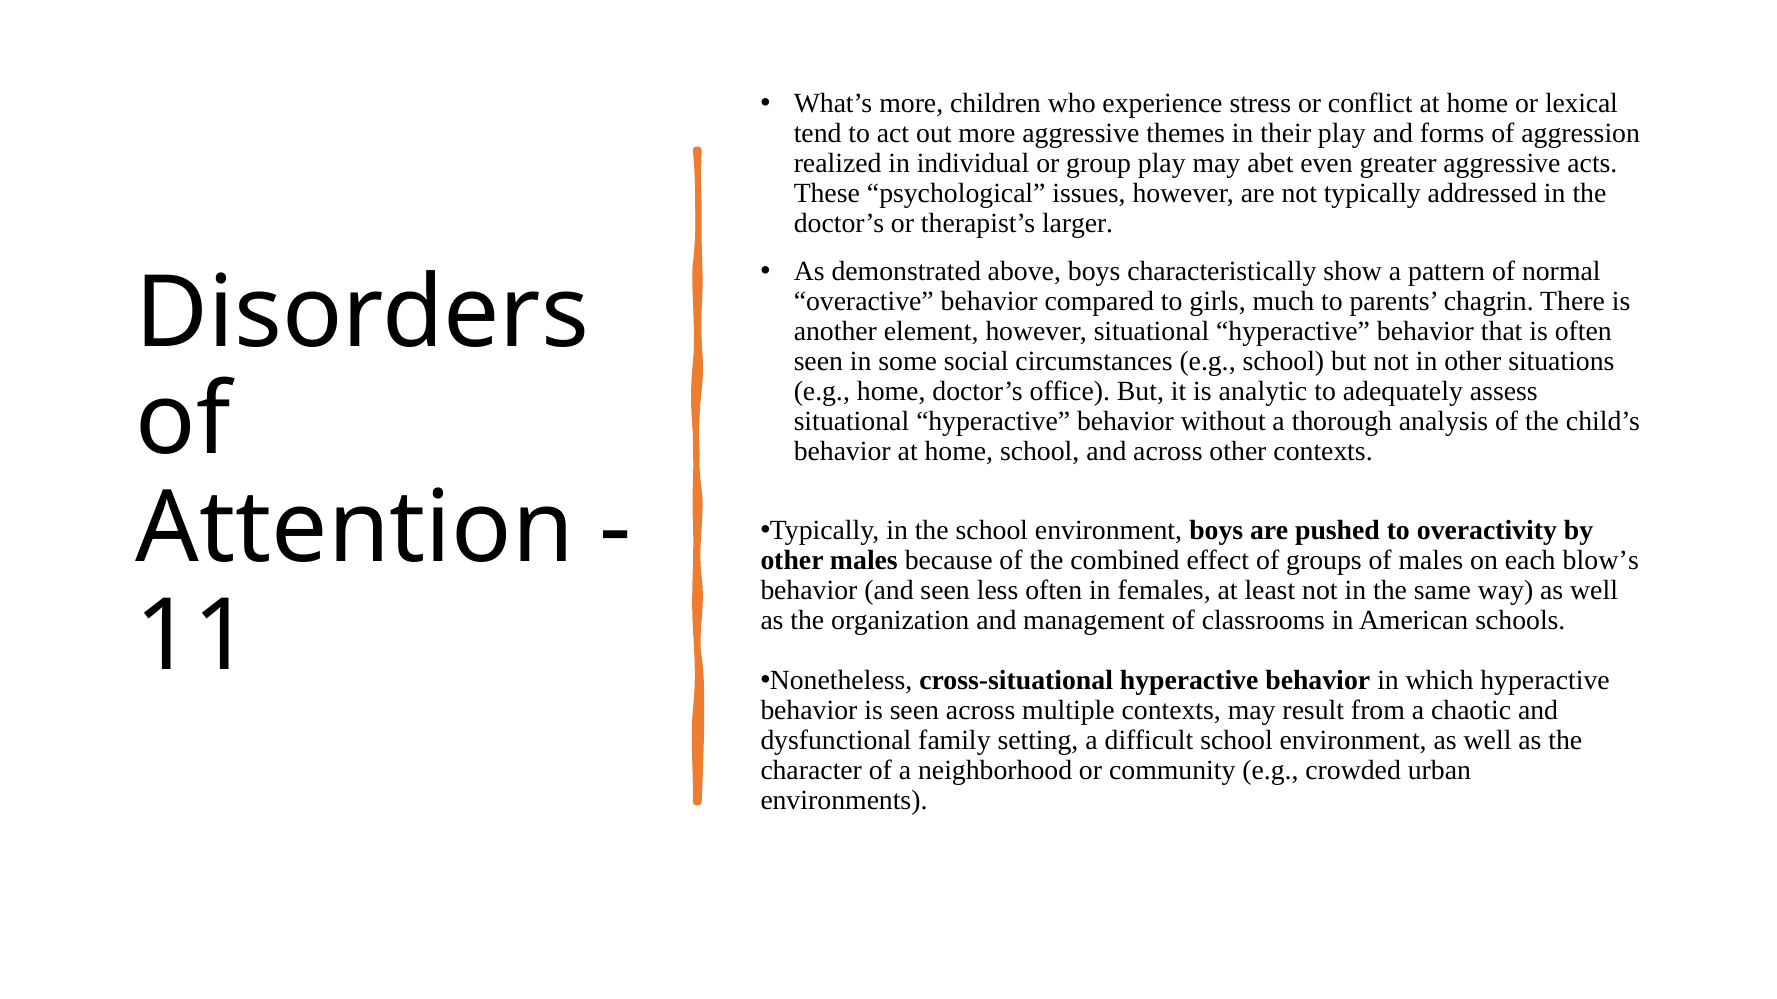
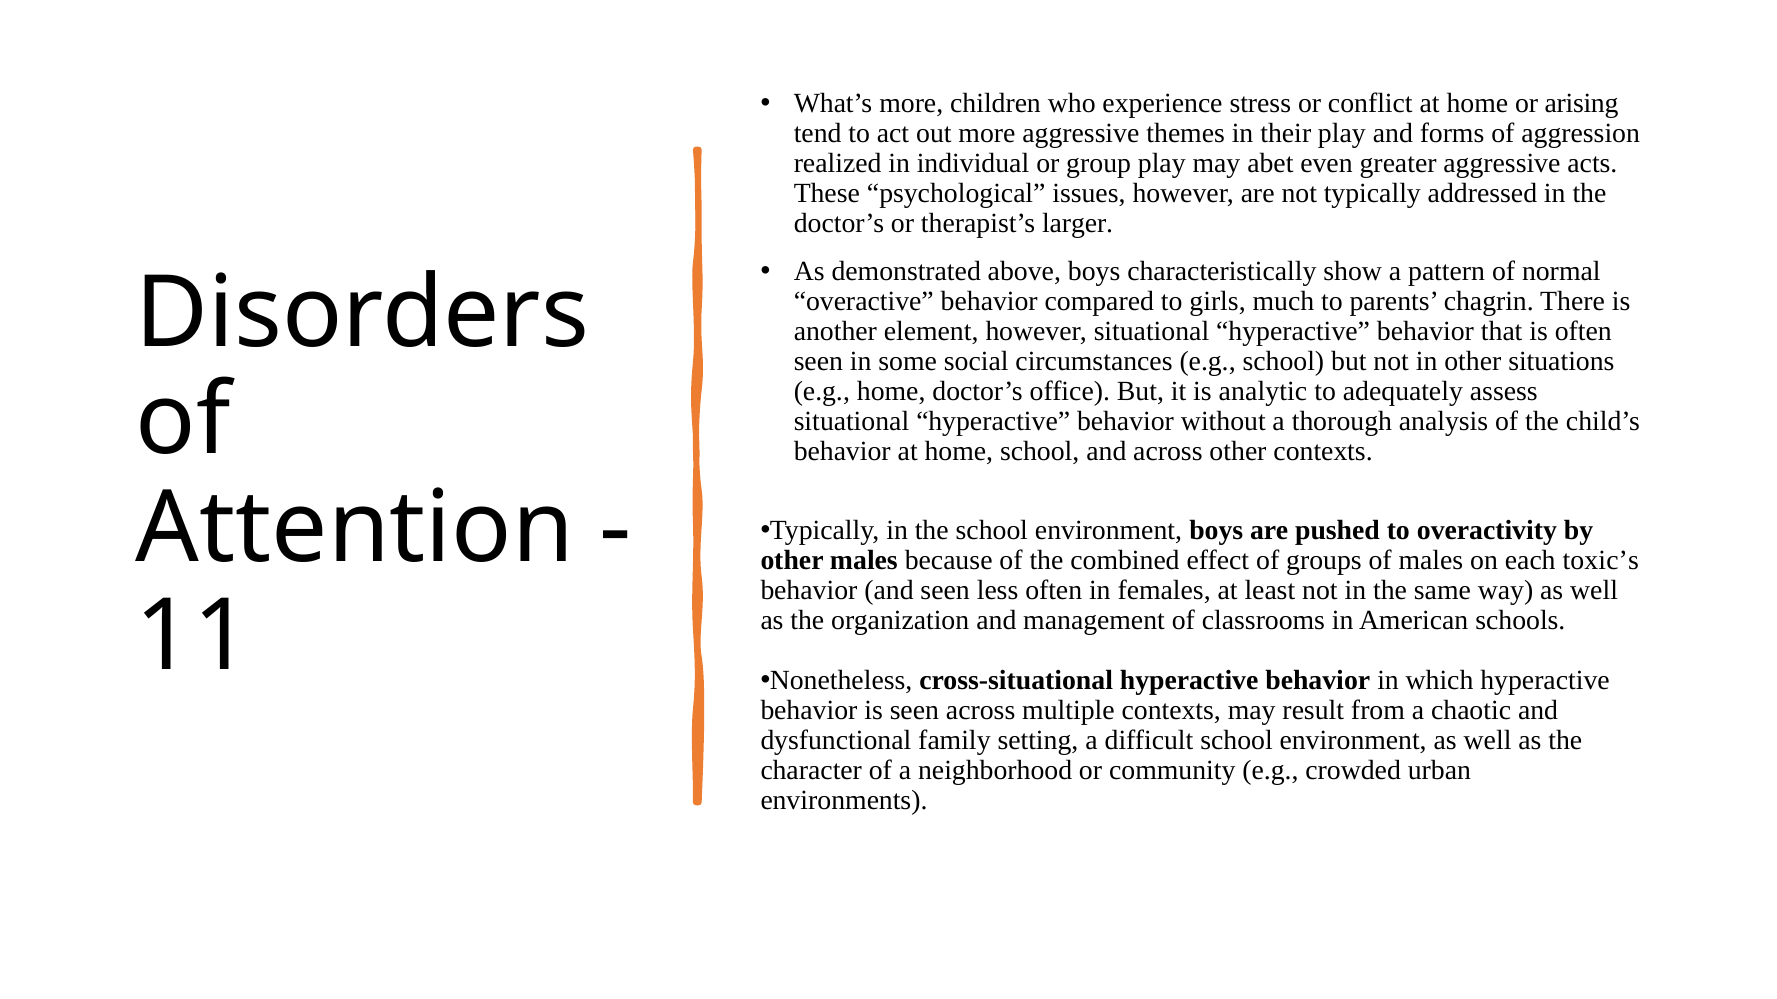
lexical: lexical -> arising (1582, 103)
blow’s: blow’s -> toxic’s (1601, 560)
